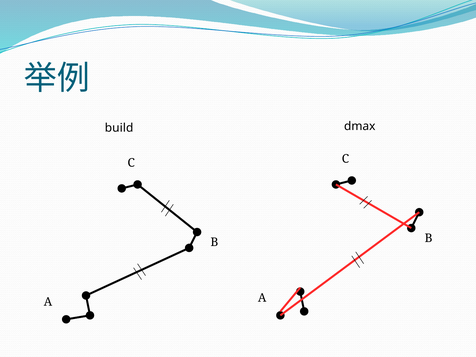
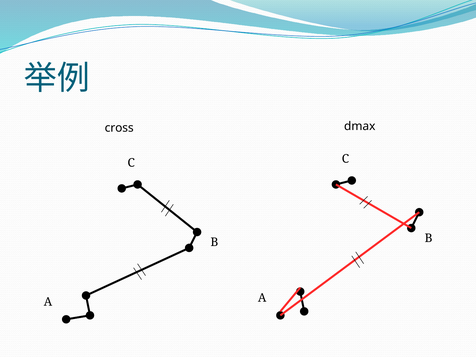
build: build -> cross (119, 128)
